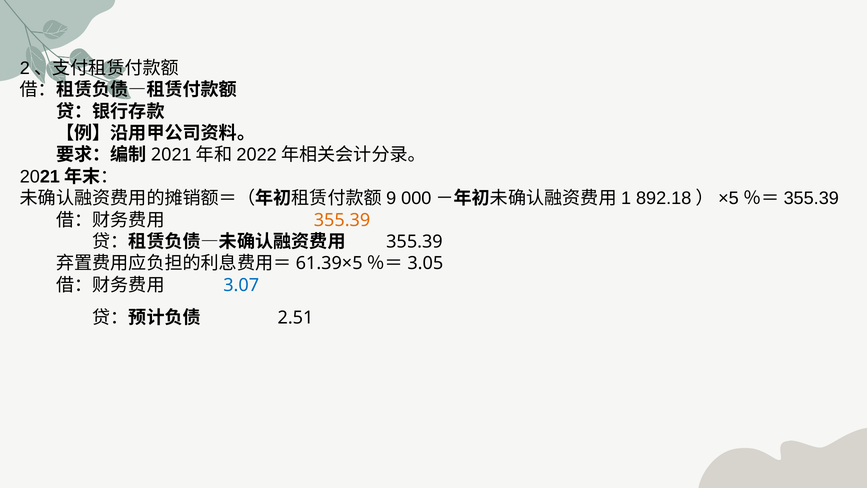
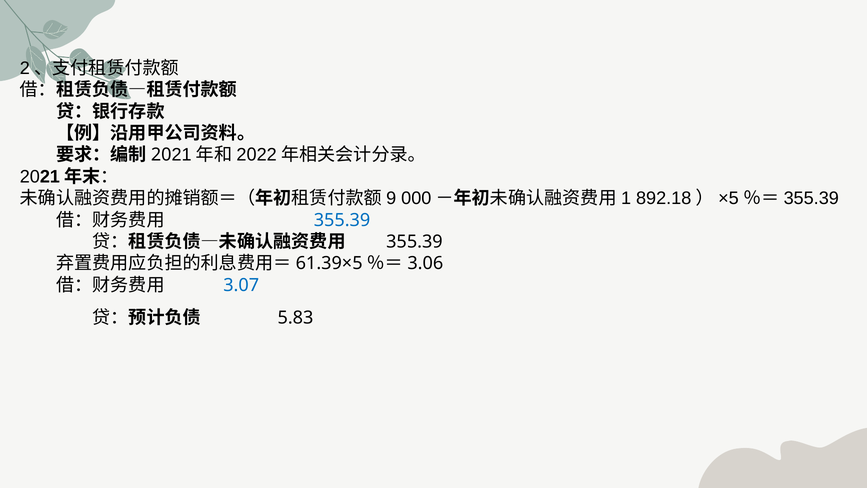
355.39 colour: orange -> blue (342, 220)
3.05: 3.05 -> 3.06 (425, 263)
2.51: 2.51 -> 5.83 (295, 317)
